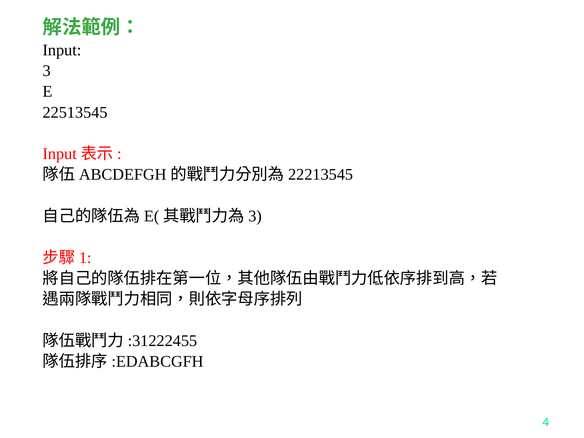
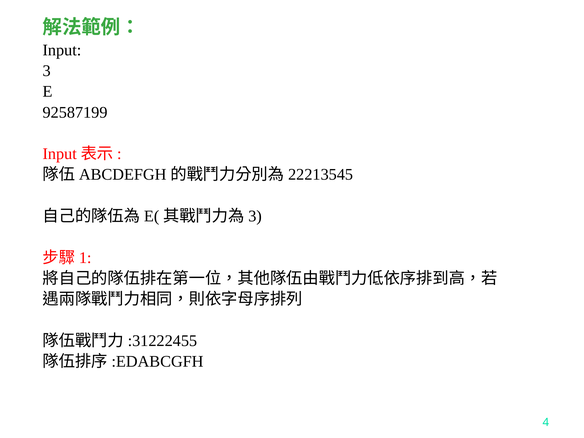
22513545: 22513545 -> 92587199 (75, 112)
